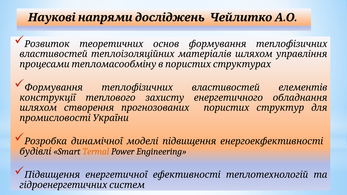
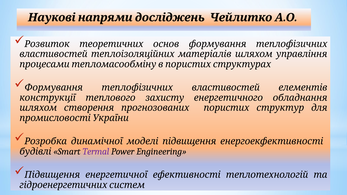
Termal colour: orange -> purple (96, 152)
